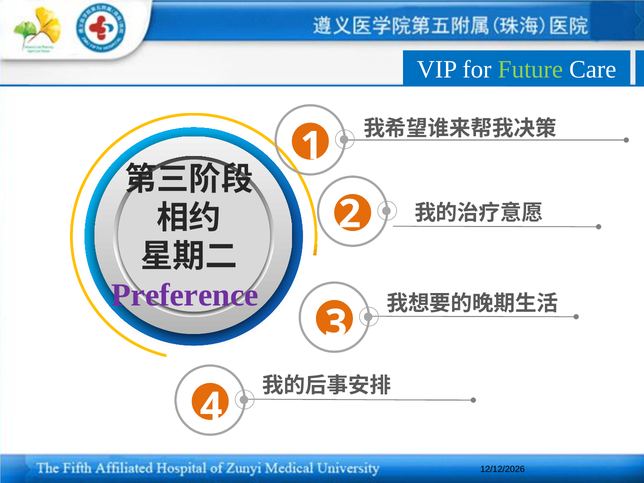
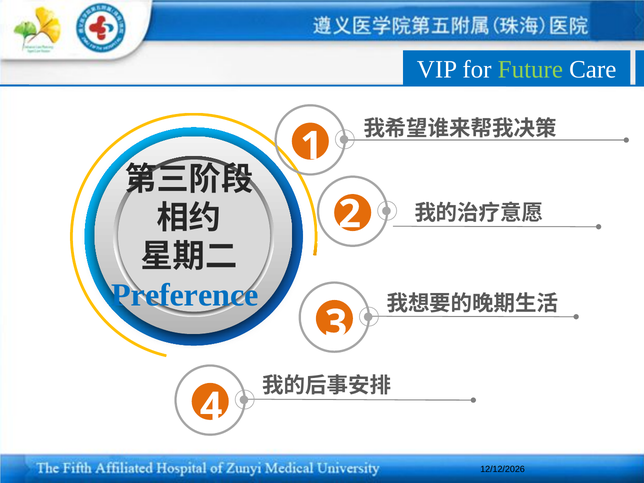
Preference colour: purple -> blue (185, 295)
